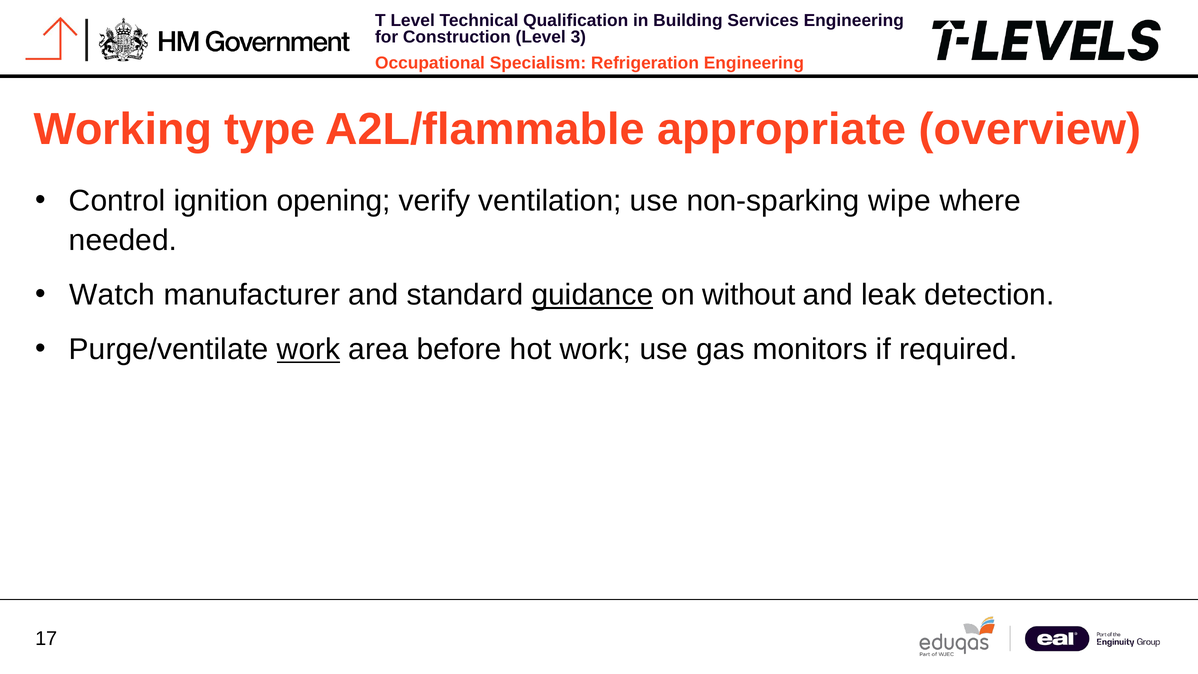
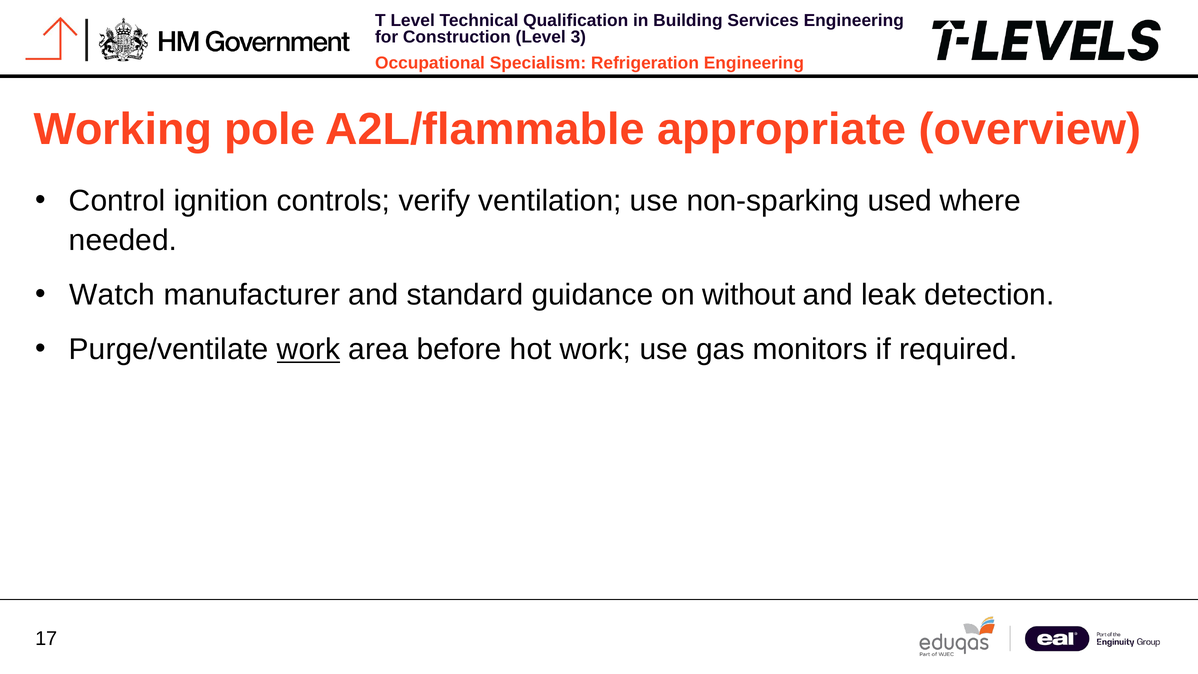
type: type -> pole (270, 129)
opening: opening -> controls (334, 201)
wipe: wipe -> used (900, 201)
guidance underline: present -> none (592, 295)
